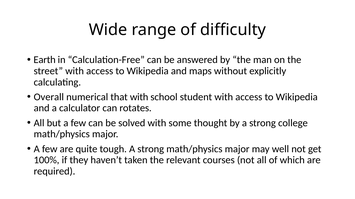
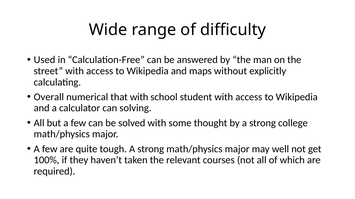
Earth: Earth -> Used (45, 60)
rotates: rotates -> solving (135, 108)
